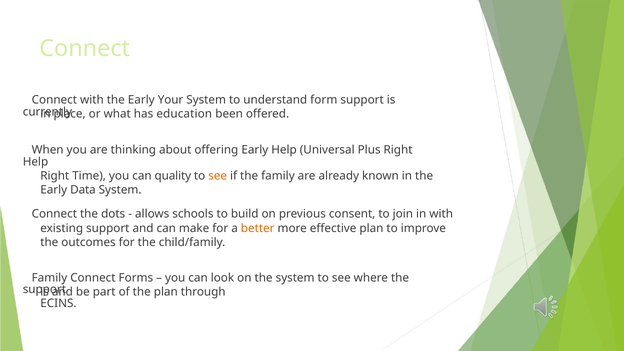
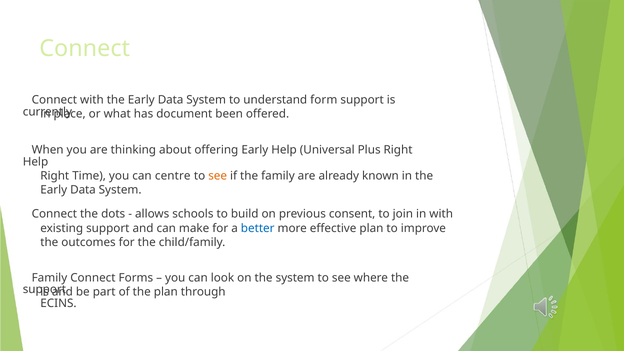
with the Early Your: Your -> Data (171, 100)
education: education -> document (184, 114)
quality: quality -> centre (173, 176)
better colour: orange -> blue (258, 228)
